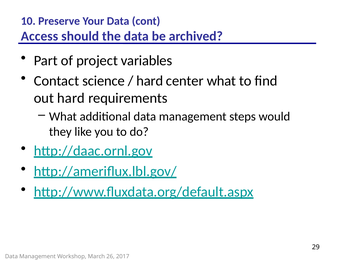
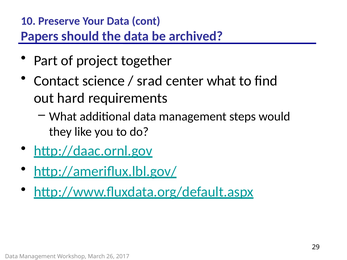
Access: Access -> Papers (40, 36)
variables: variables -> together (146, 61)
hard: hard -> srad (150, 81)
